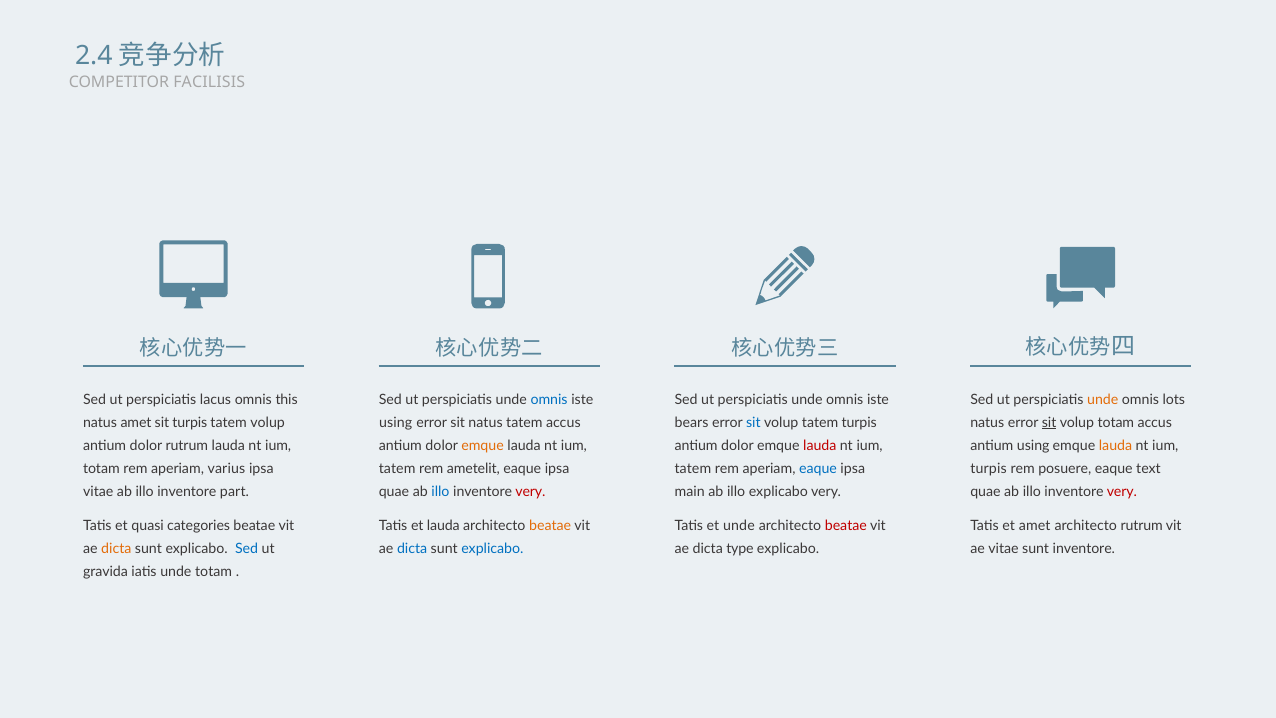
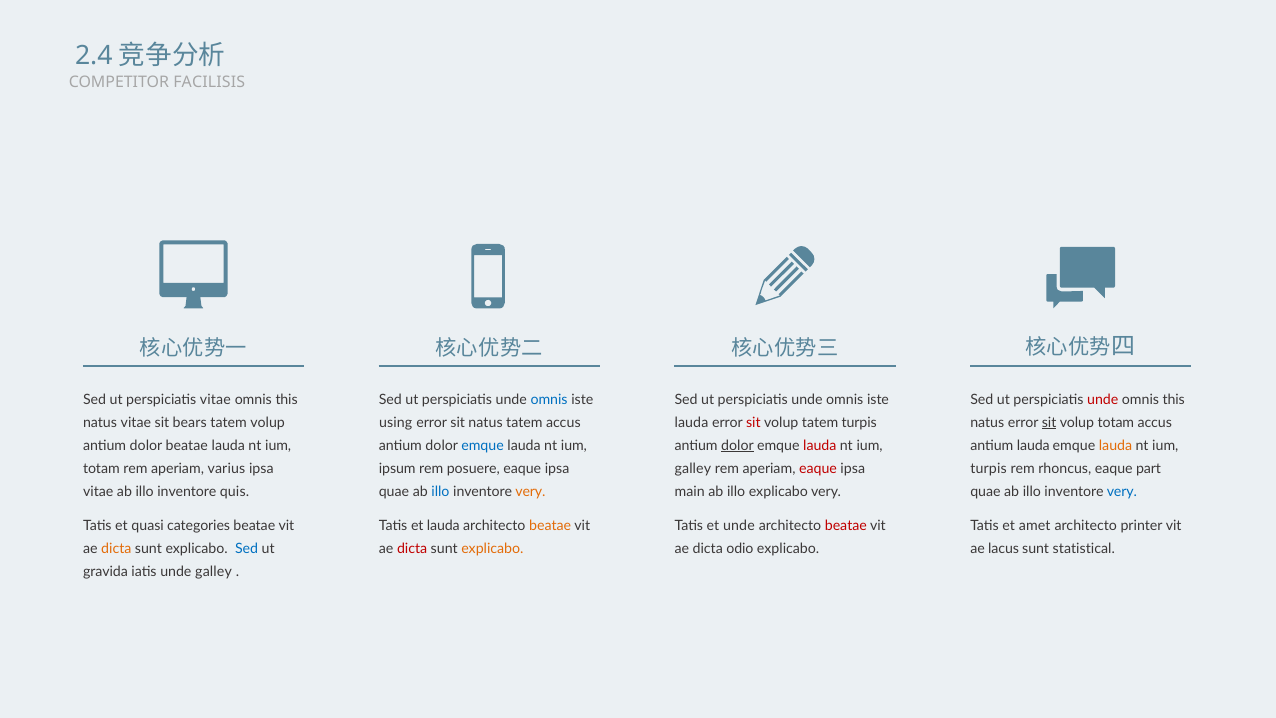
perspiciatis lacus: lacus -> vitae (215, 399)
unde colour: orange -> red (1103, 399)
lots: lots -> this (1174, 399)
natus amet: amet -> vitae (136, 422)
sit turpis: turpis -> bears (190, 422)
bears: bears -> lauda (691, 422)
sit colour: blue -> red (753, 422)
dolor rutrum: rutrum -> beatae (187, 445)
emque colour: orange -> blue (483, 445)
dolor underline: none -> present (737, 445)
antium using: using -> lauda (1033, 445)
tatem: tatem -> ipsum (397, 468)
ametelit: ametelit -> posuere (473, 468)
tatem: tatem -> galley (693, 468)
eaque colour: blue -> red (818, 468)
posuere: posuere -> rhoncus (1065, 468)
text: text -> part (1149, 468)
part: part -> quis (234, 492)
very colour: red -> orange (530, 492)
very colour: red -> blue (1122, 492)
architecto rutrum: rutrum -> printer (1142, 525)
dicta colour: blue -> red (412, 548)
explicabo colour: blue -> orange (492, 548)
type: type -> odio (740, 548)
ae vitae: vitae -> lacus (1004, 548)
sunt inventore: inventore -> statistical (1084, 548)
unde totam: totam -> galley (214, 571)
